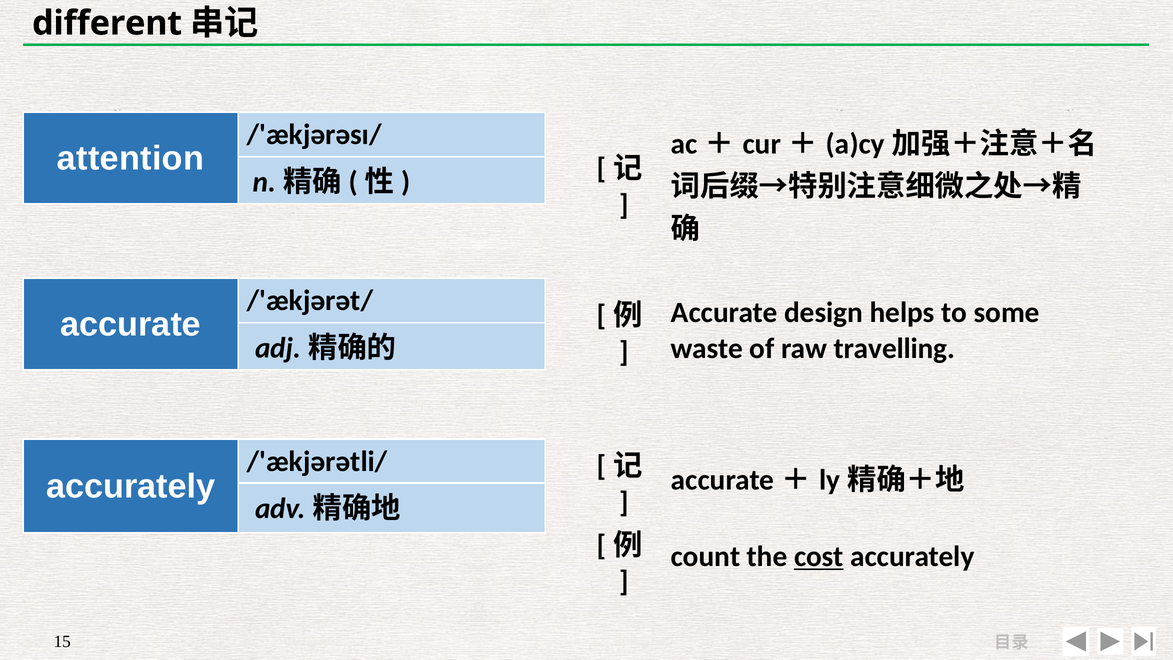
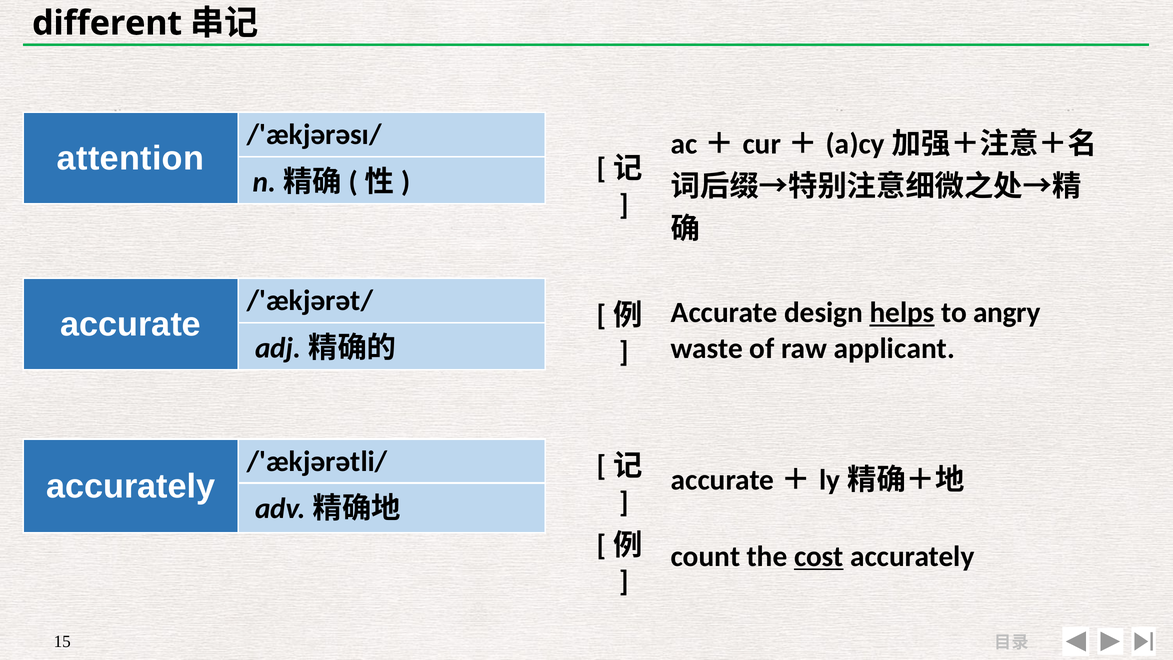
helps underline: none -> present (902, 313)
some: some -> angry (1007, 313)
travelling: travelling -> applicant (894, 348)
